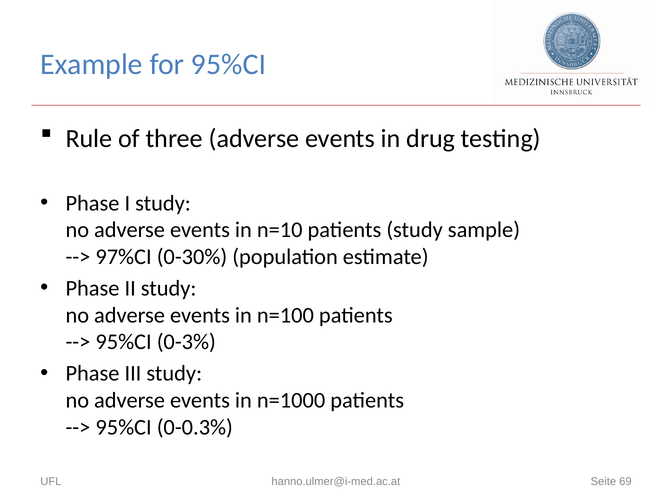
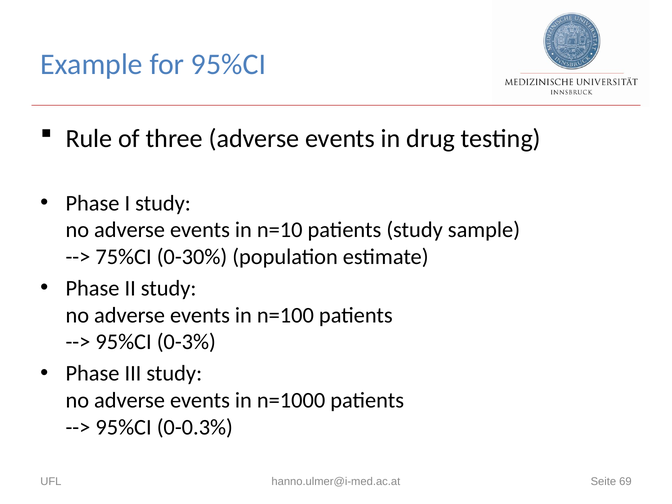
97%CI: 97%CI -> 75%CI (124, 257)
